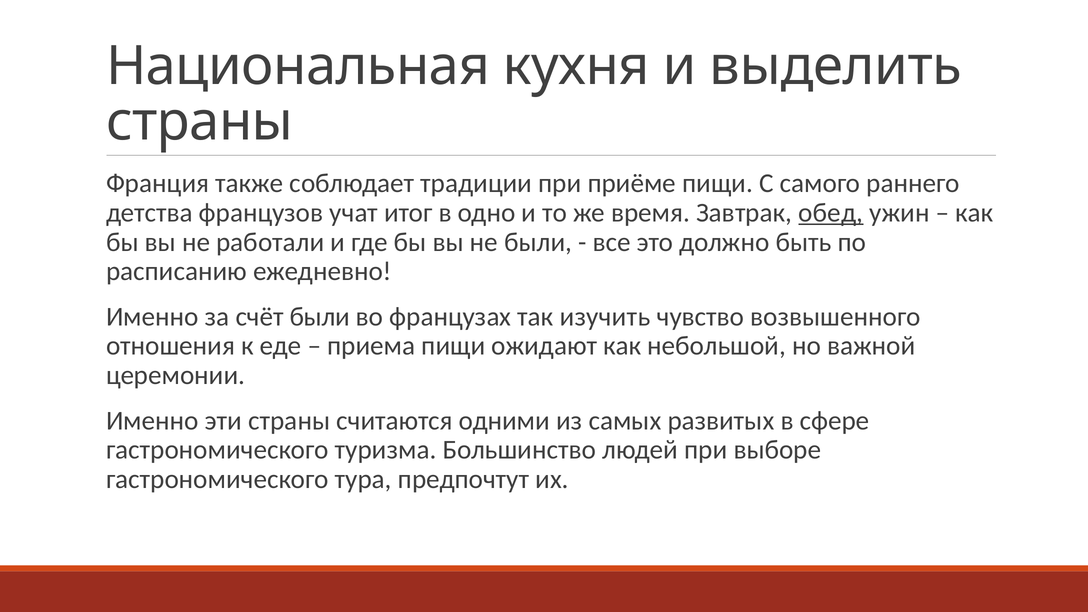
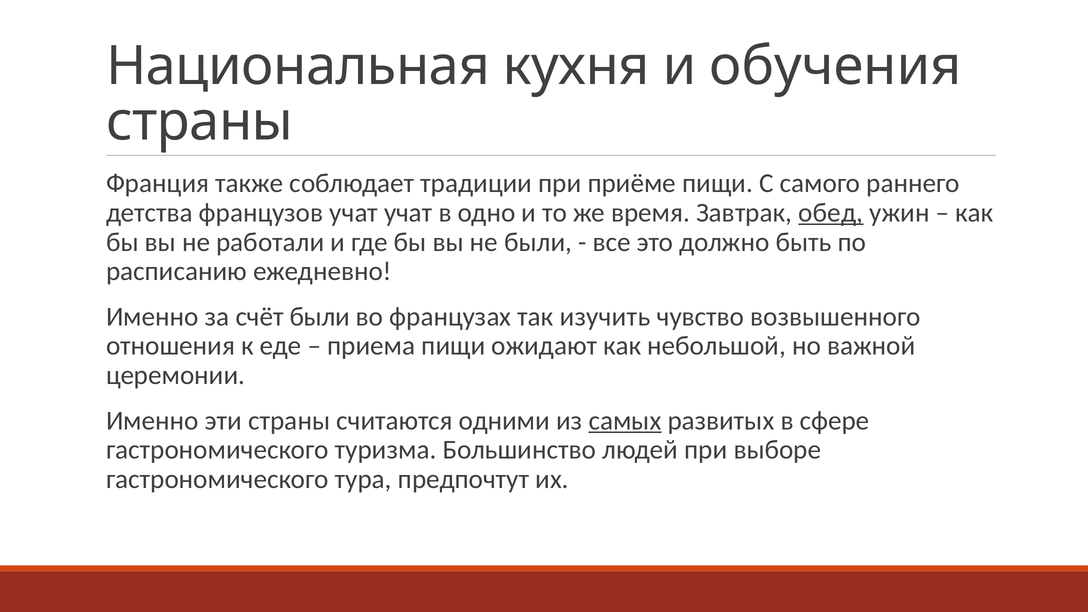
выделить: выделить -> обучения (836, 66)
учат итог: итог -> учат (408, 213)
самых underline: none -> present (625, 421)
